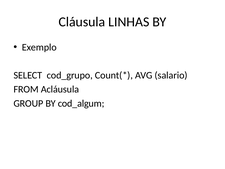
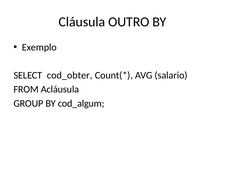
LINHAS: LINHAS -> OUTRO (129, 22)
cod_grupo: cod_grupo -> cod_obter (70, 75)
